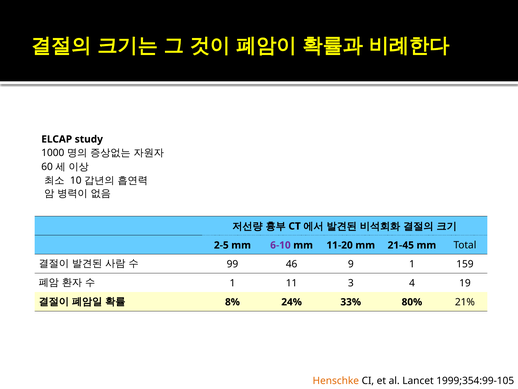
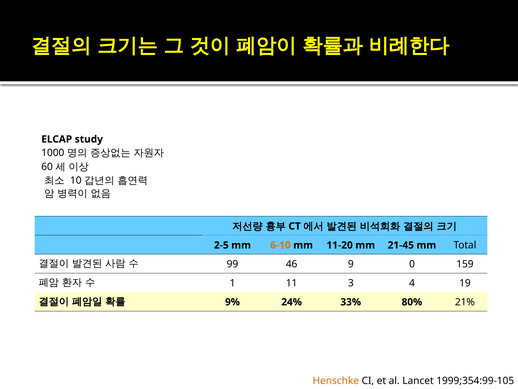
6-10 colour: purple -> orange (280, 245)
9 1: 1 -> 0 (412, 264)
8%: 8% -> 9% (232, 302)
